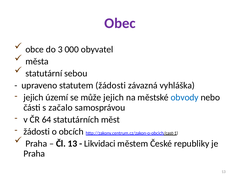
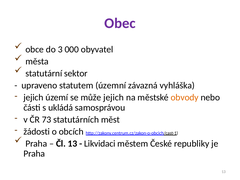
sebou: sebou -> sektor (76, 73)
statutem žádosti: žádosti -> územní (111, 85)
obvody colour: blue -> orange (185, 97)
začalo: začalo -> ukládá (61, 108)
64: 64 -> 73 (47, 120)
